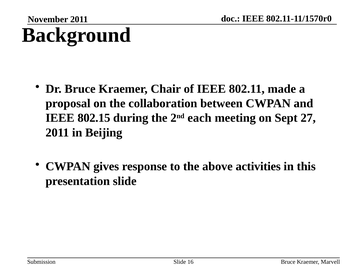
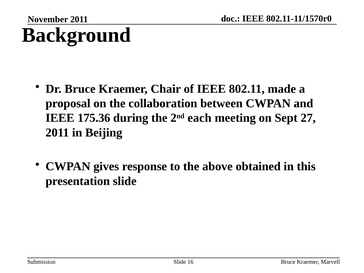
802.15: 802.15 -> 175.36 (94, 118)
activities: activities -> obtained (258, 166)
